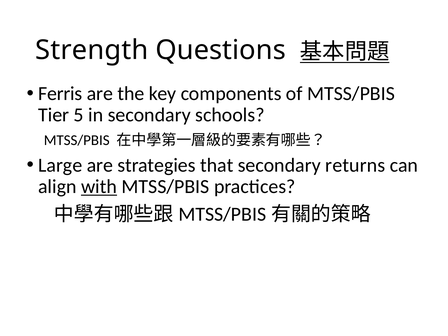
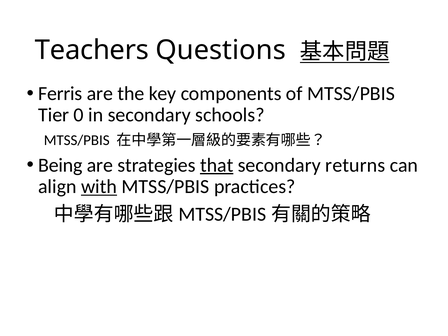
Strength: Strength -> Teachers (92, 50)
5: 5 -> 0 (79, 115)
Large: Large -> Being (60, 165)
that underline: none -> present (217, 165)
